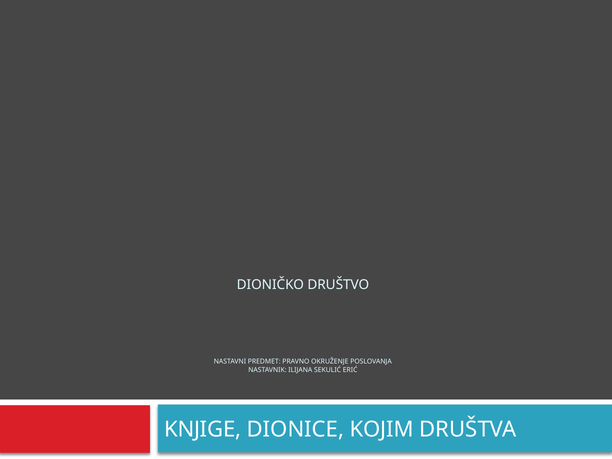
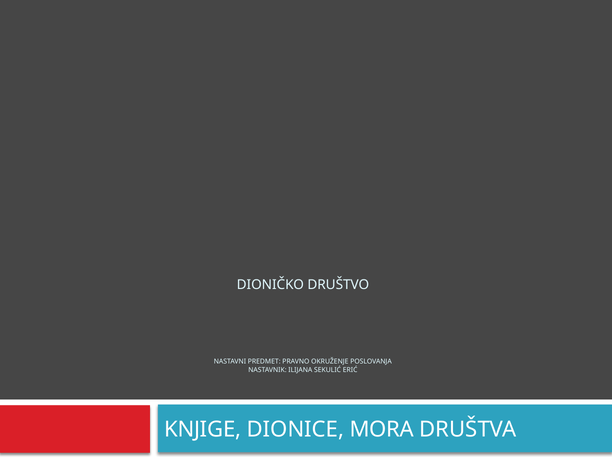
KOJIM: KOJIM -> MORA (382, 429)
